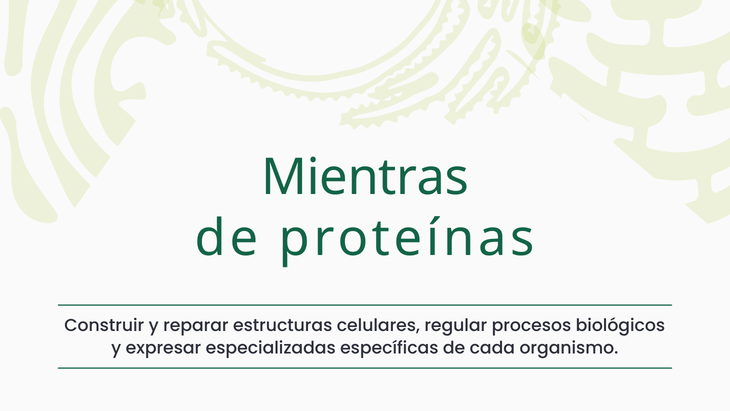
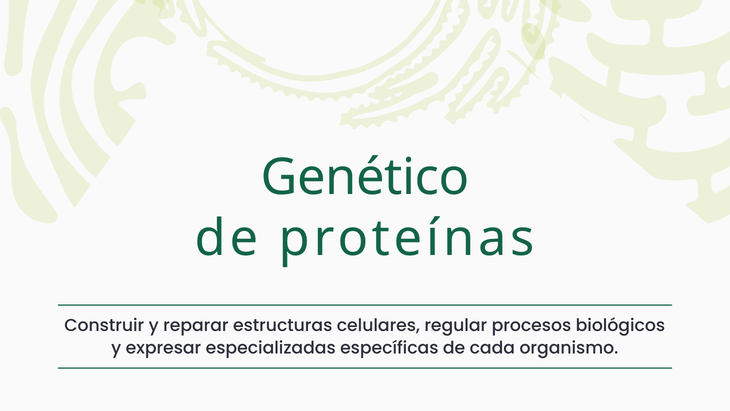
Mientras: Mientras -> Genético (365, 177)
